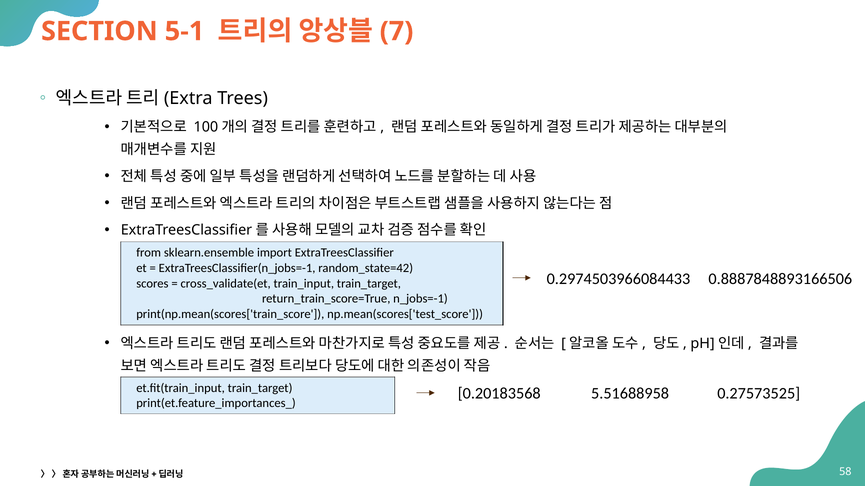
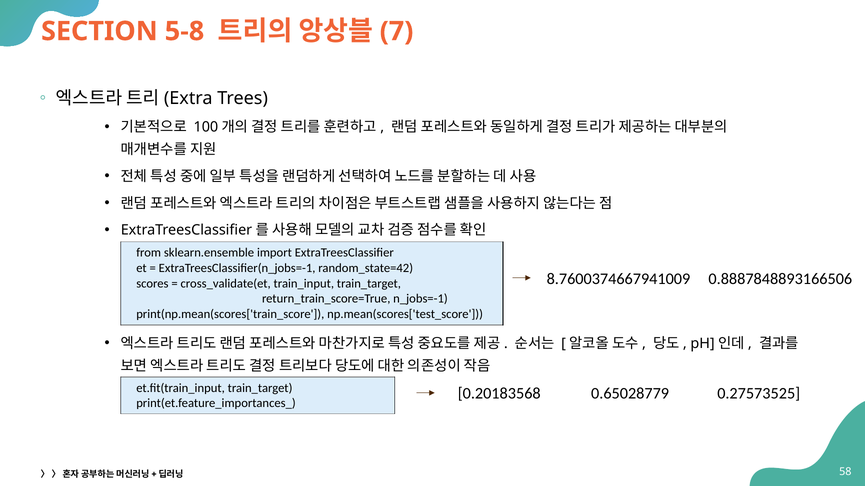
5-1: 5-1 -> 5-8 (185, 31)
0.2974503966084433: 0.2974503966084433 -> 8.7600374667941009 (618, 279)
5.51688958: 5.51688958 -> 0.65028779 (630, 394)
